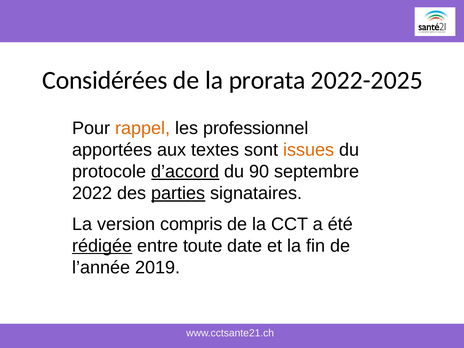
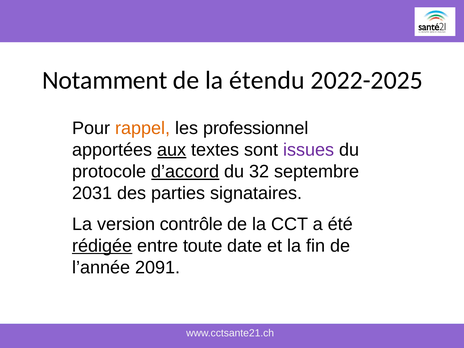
Considérées: Considérées -> Notamment (105, 80)
prorata: prorata -> étendu (267, 80)
aux underline: none -> present (172, 150)
issues colour: orange -> purple (309, 150)
90: 90 -> 32 (259, 172)
2022: 2022 -> 2031 (92, 193)
parties underline: present -> none (178, 193)
compris: compris -> contrôle (191, 224)
2019: 2019 -> 2091 (158, 268)
